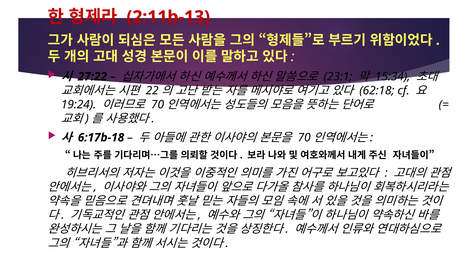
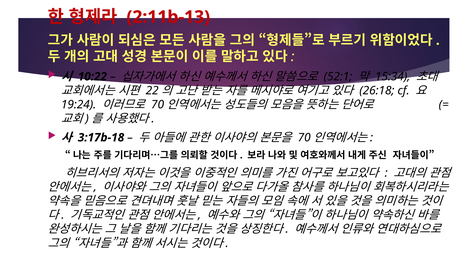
27:22: 27:22 -> 10:22 (92, 77)
23:1: 23:1 -> 52:1 (338, 77)
62:18: 62:18 -> 26:18 (377, 91)
6:17b-18: 6:17b-18 -> 3:17b-18 (101, 138)
